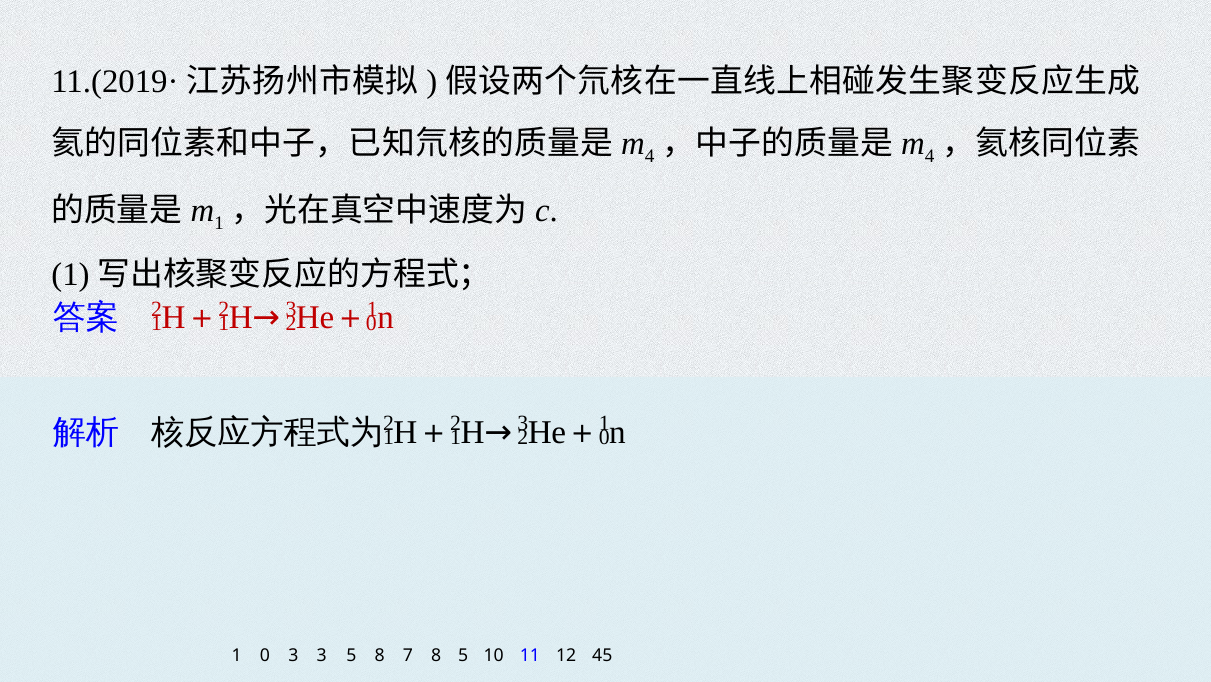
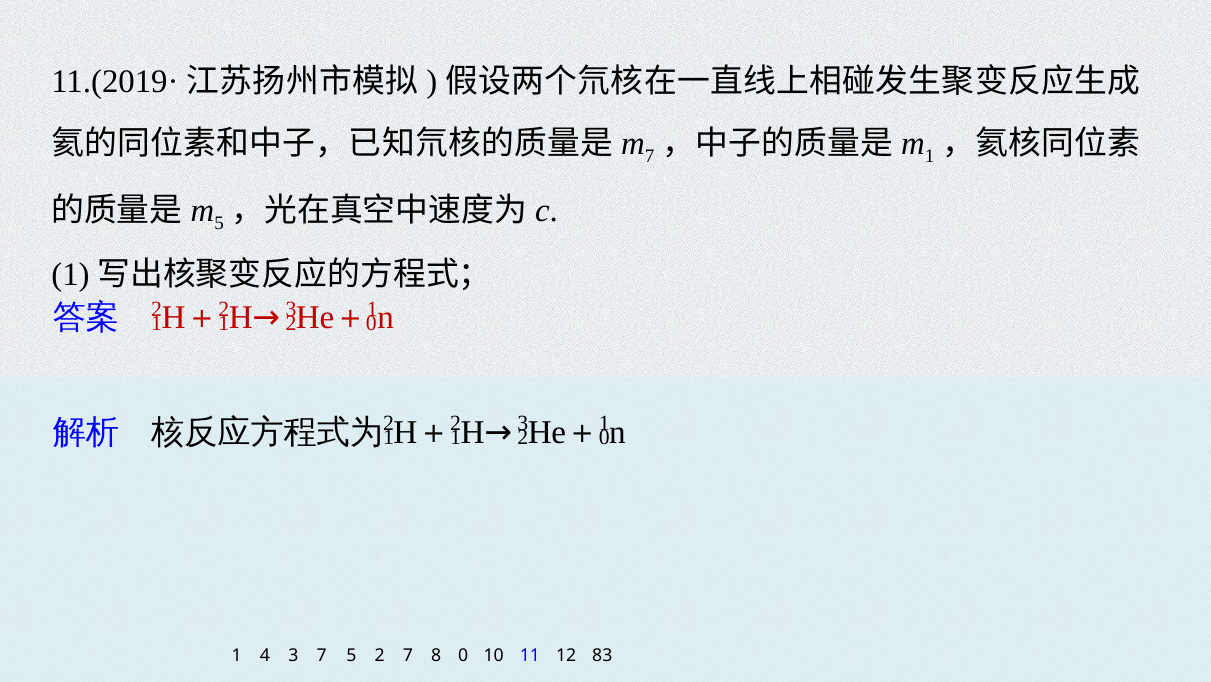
4: 4 -> 7 (650, 156)
4: 4 -> 1 (930, 156)
1: 1 -> 5 (219, 223)
0: 0 -> 4 (265, 655)
3 3: 3 -> 7 (322, 655)
5 8: 8 -> 2 (380, 655)
8 5: 5 -> 0 (463, 655)
45: 45 -> 83 (602, 655)
